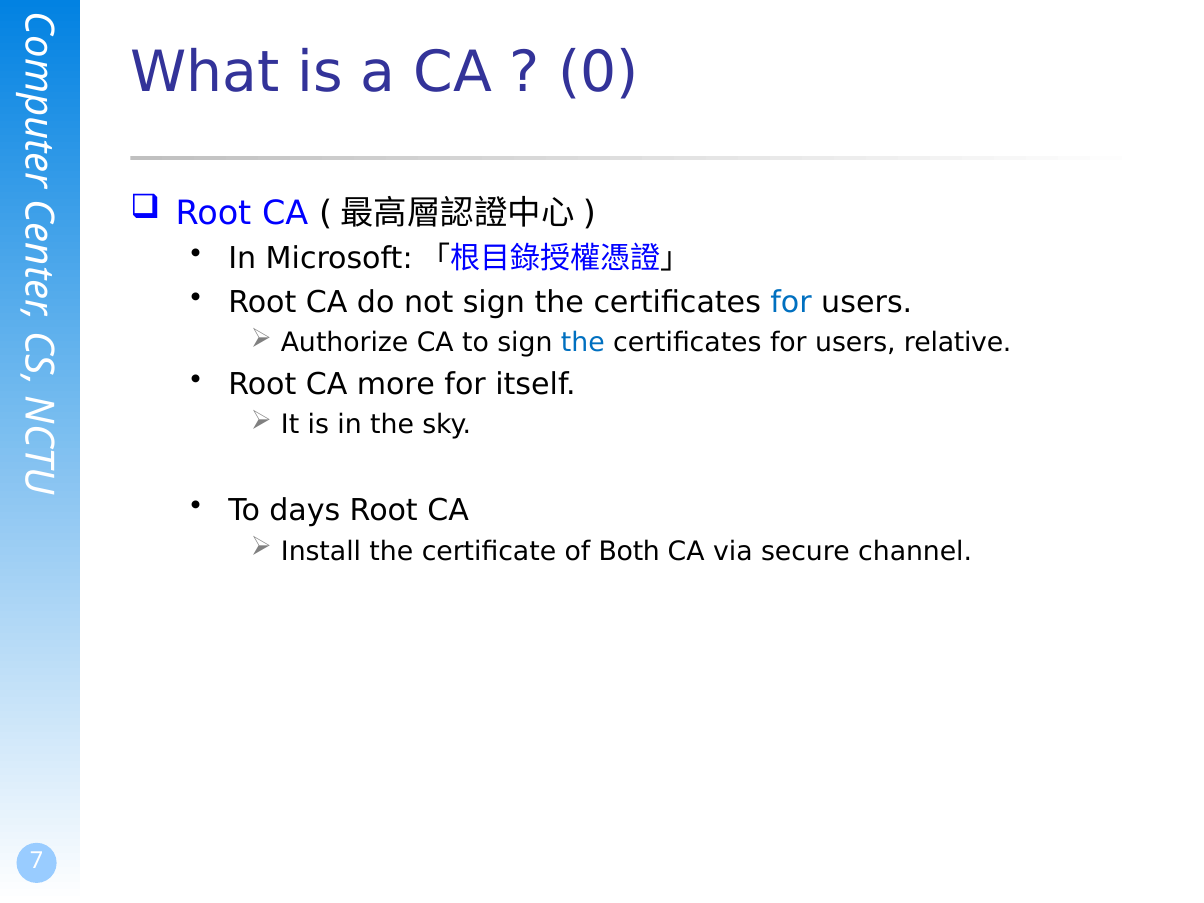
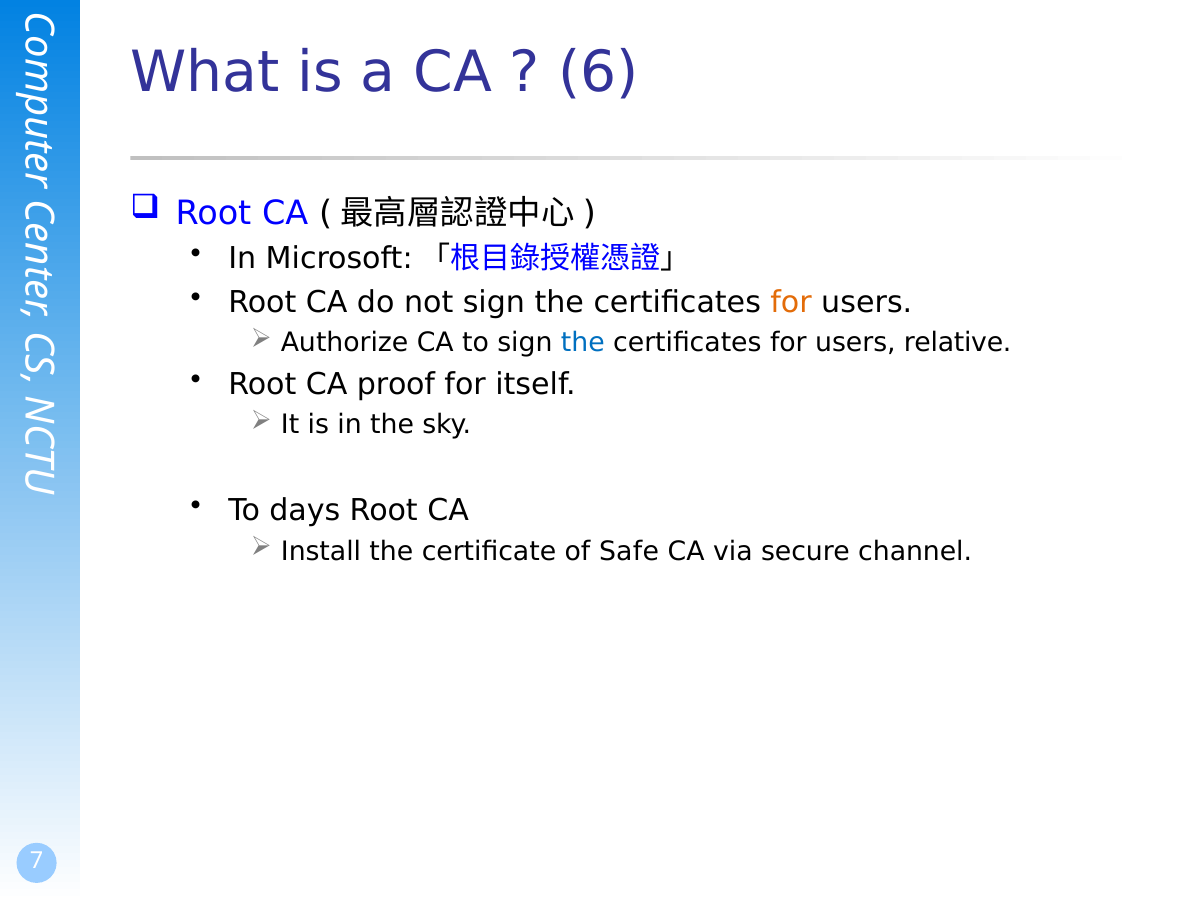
0: 0 -> 6 (598, 72)
for colour: blue -> orange (791, 302)
more: more -> proof (396, 385)
Both: Both -> Safe (629, 551)
